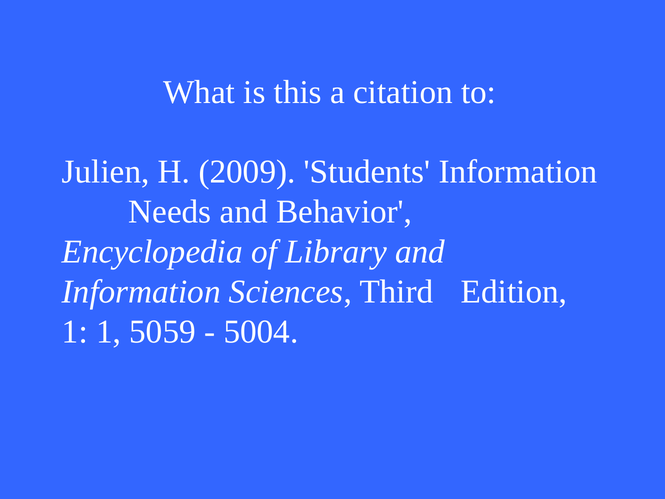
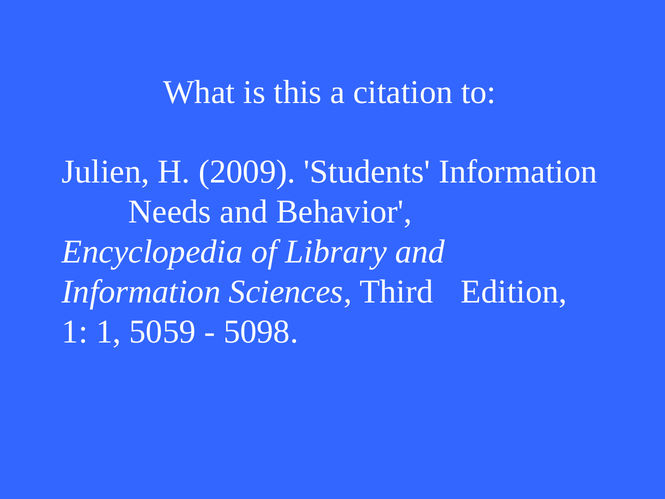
5004: 5004 -> 5098 (261, 331)
